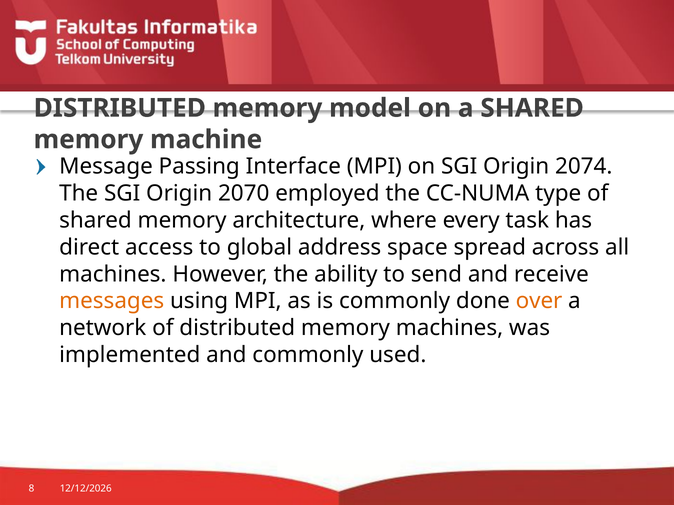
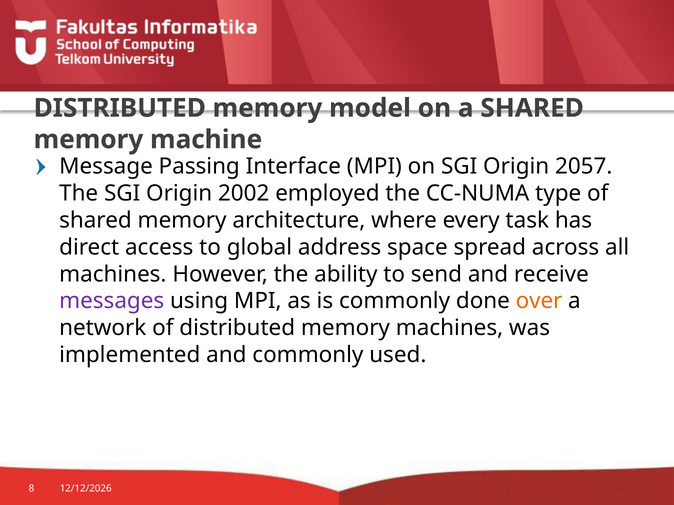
2074: 2074 -> 2057 (584, 167)
2070: 2070 -> 2002 (244, 194)
messages colour: orange -> purple (112, 301)
